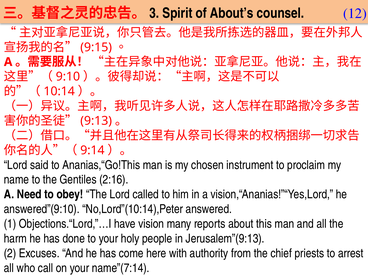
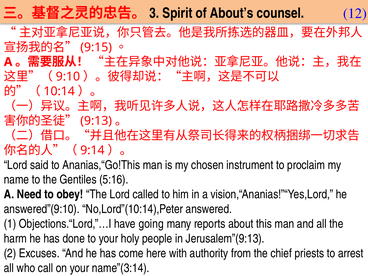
2:16: 2:16 -> 5:16 (114, 180)
vision: vision -> going (151, 224)
name”(7:14: name”(7:14 -> name”(3:14 (121, 268)
